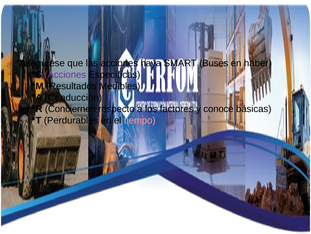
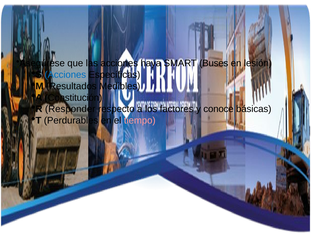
haber: haber -> lesión (258, 63)
Acciones colour: purple -> blue (65, 75)
Conducción: Conducción -> Constitución (73, 97)
Conciernen: Conciernen -> Responder (70, 109)
